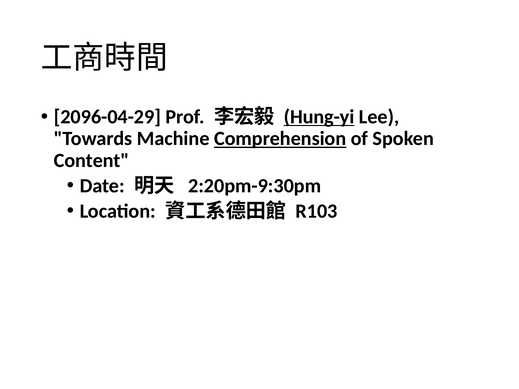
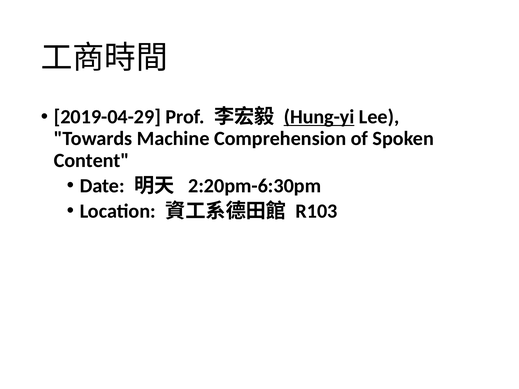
2096-04-29: 2096-04-29 -> 2019-04-29 (107, 117)
Comprehension underline: present -> none (280, 139)
2:20pm-9:30pm: 2:20pm-9:30pm -> 2:20pm-6:30pm (255, 186)
